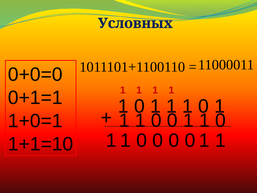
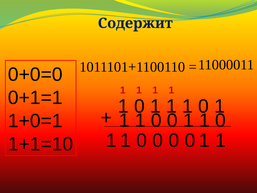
Условных: Условных -> Содержит (135, 23)
